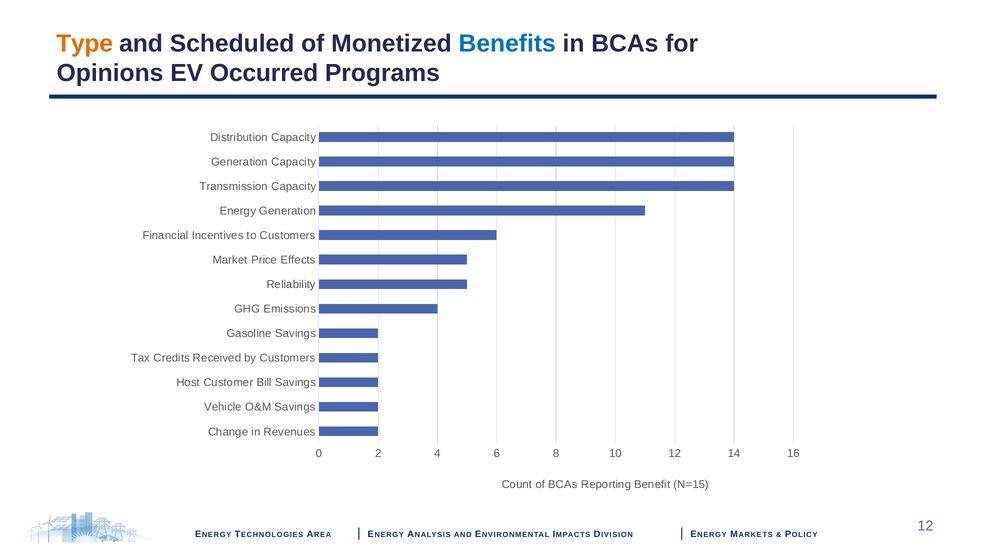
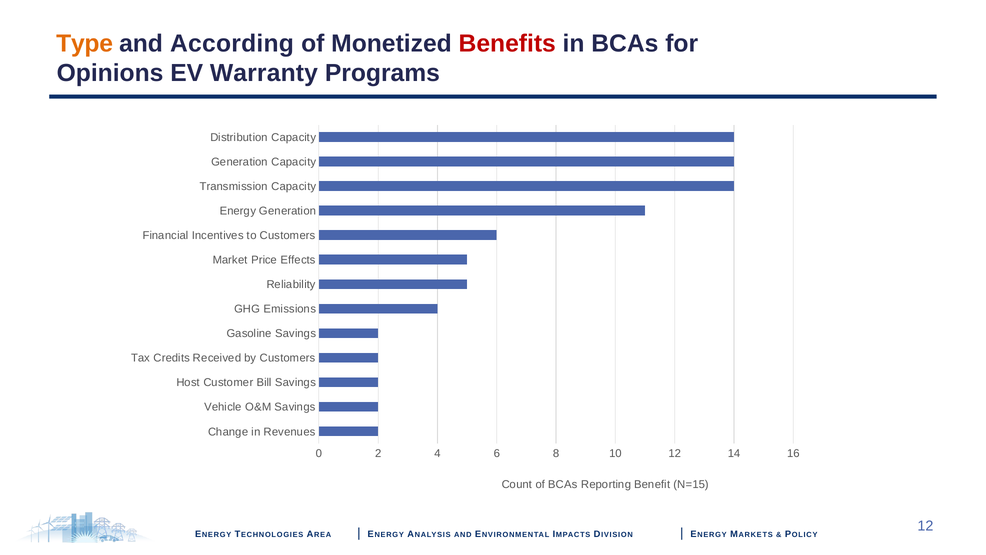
Scheduled: Scheduled -> According (232, 43)
Benefits colour: blue -> red (507, 43)
Occurred: Occurred -> Warranty (264, 73)
